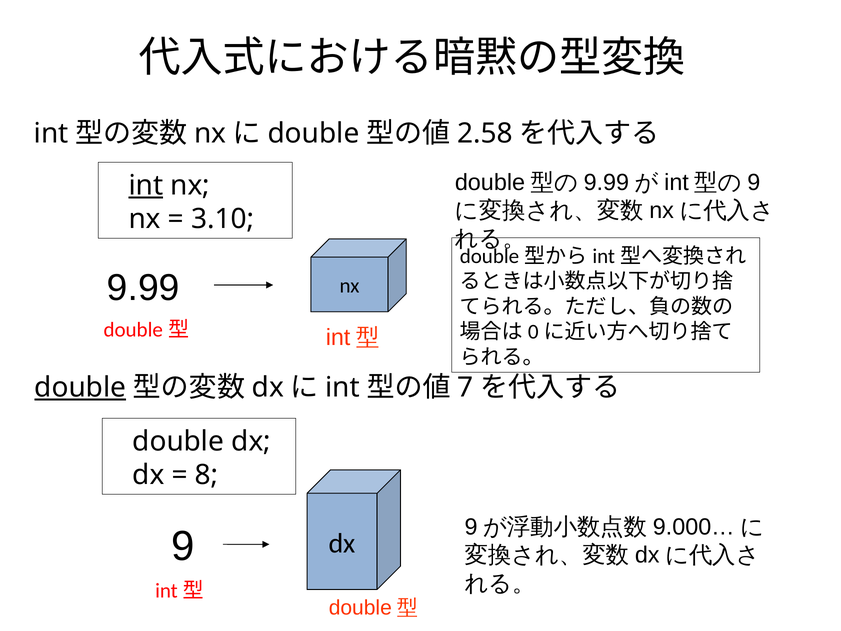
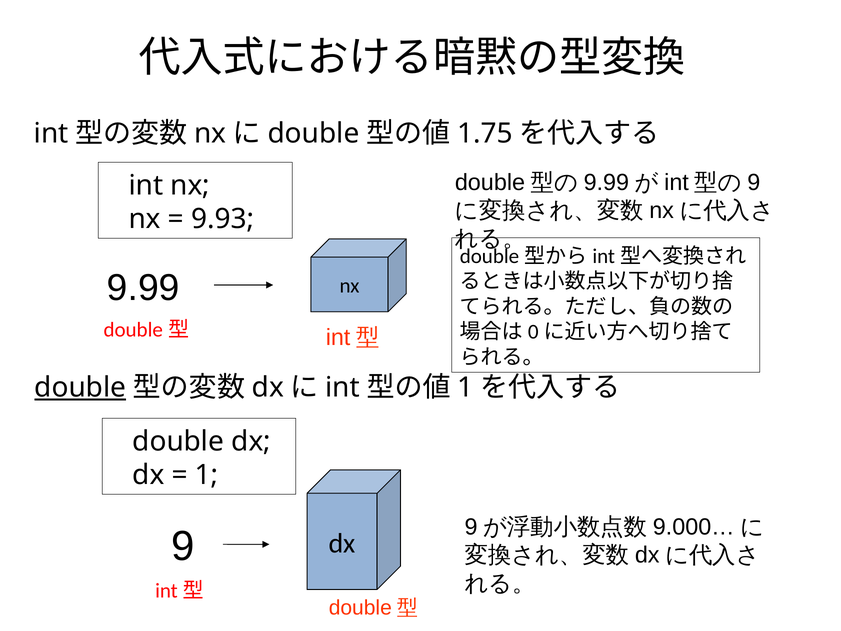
2.58: 2.58 -> 1.75 (485, 133)
int underline: present -> none (146, 185)
3.10: 3.10 -> 9.93 (223, 219)
7: 7 -> 1 (465, 387)
8: 8 -> 1 (207, 475)
